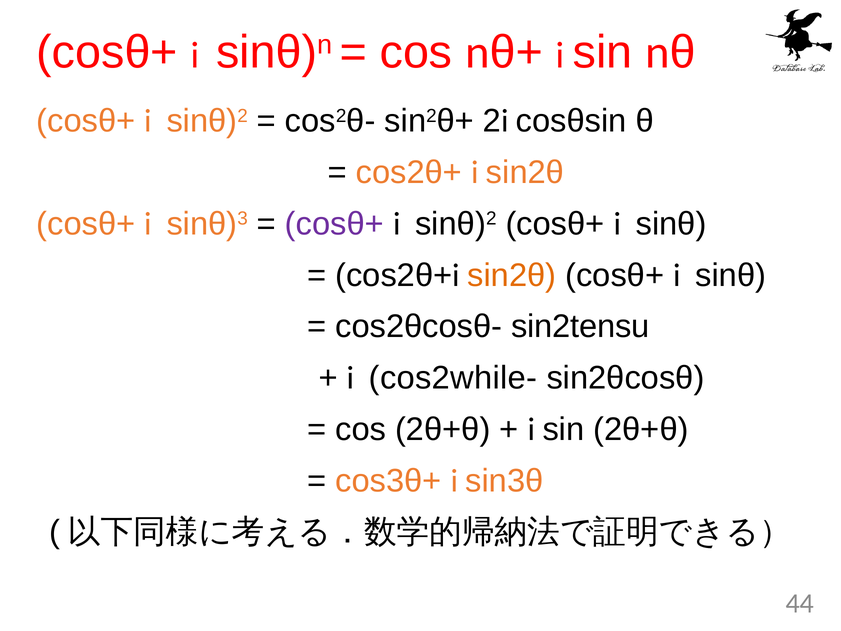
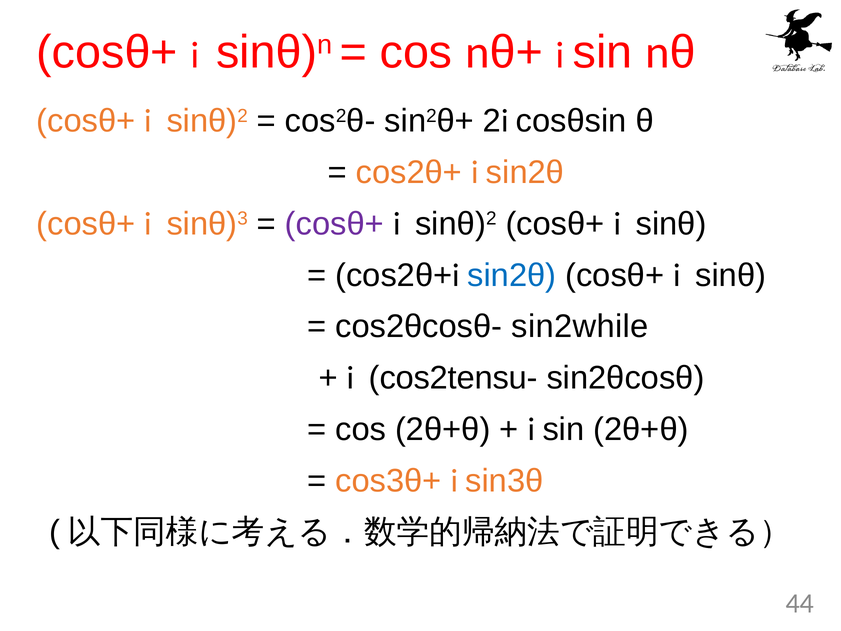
sin2θ colour: orange -> blue (512, 275)
sin2tensu: sin2tensu -> sin2while (580, 327)
cos2while-: cos2while- -> cos2tensu- (453, 378)
